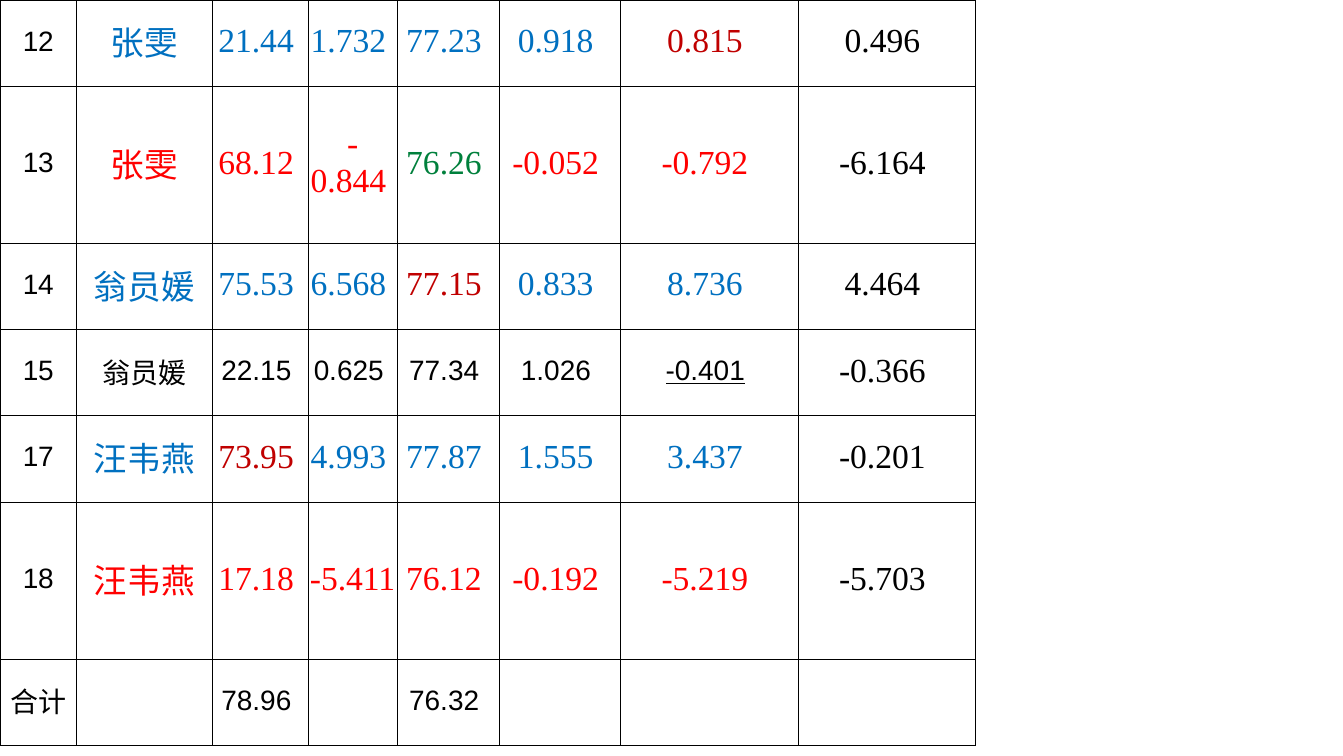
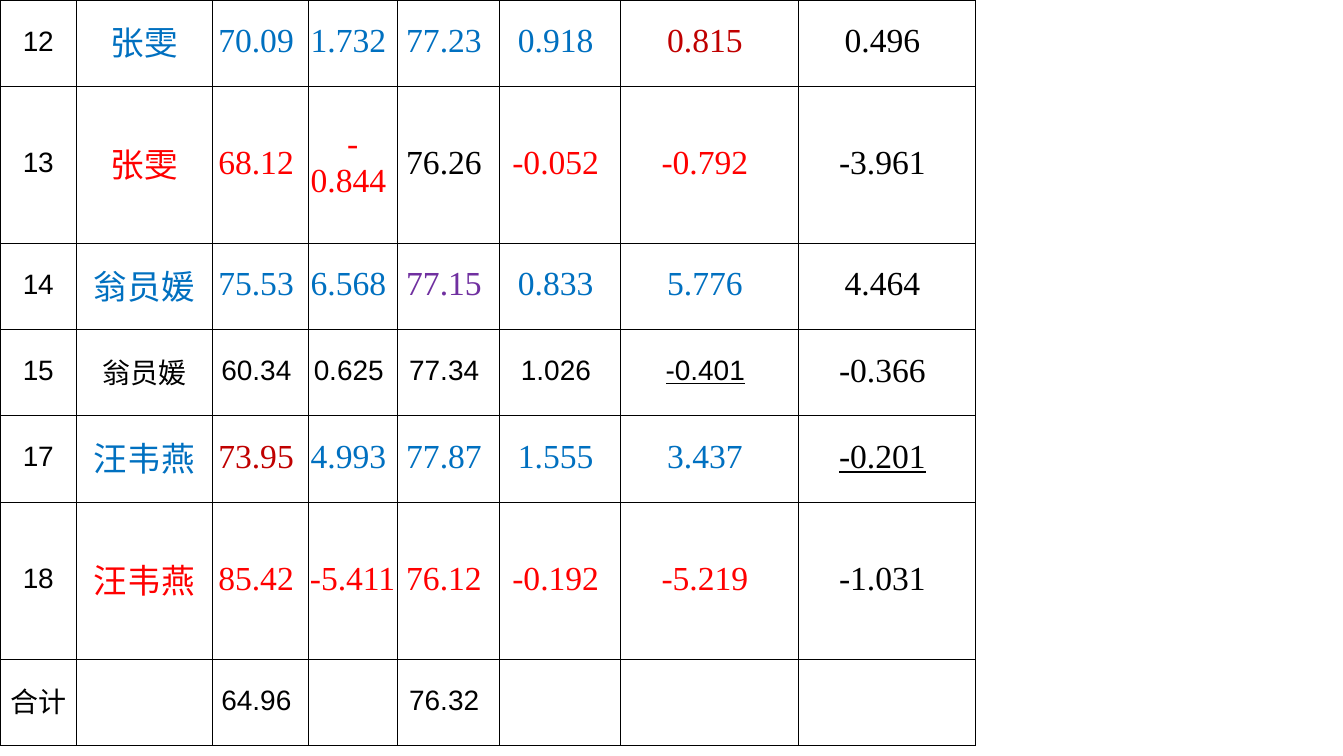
21.44: 21.44 -> 70.09 (256, 41)
76.26 colour: green -> black (444, 163)
-6.164: -6.164 -> -3.961 (882, 163)
77.15 colour: red -> purple (444, 285)
8.736: 8.736 -> 5.776 (705, 285)
22.15: 22.15 -> 60.34 (256, 371)
-0.201 underline: none -> present (882, 457)
17.18: 17.18 -> 85.42 (256, 579)
-5.703: -5.703 -> -1.031 (882, 579)
78.96: 78.96 -> 64.96 (256, 700)
